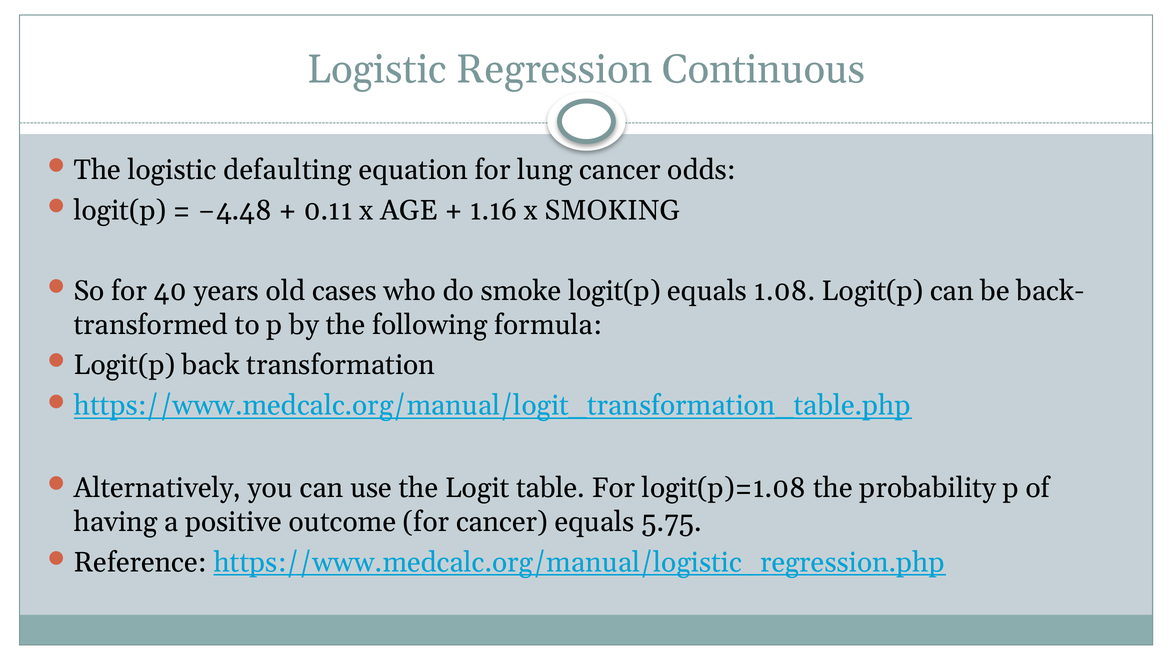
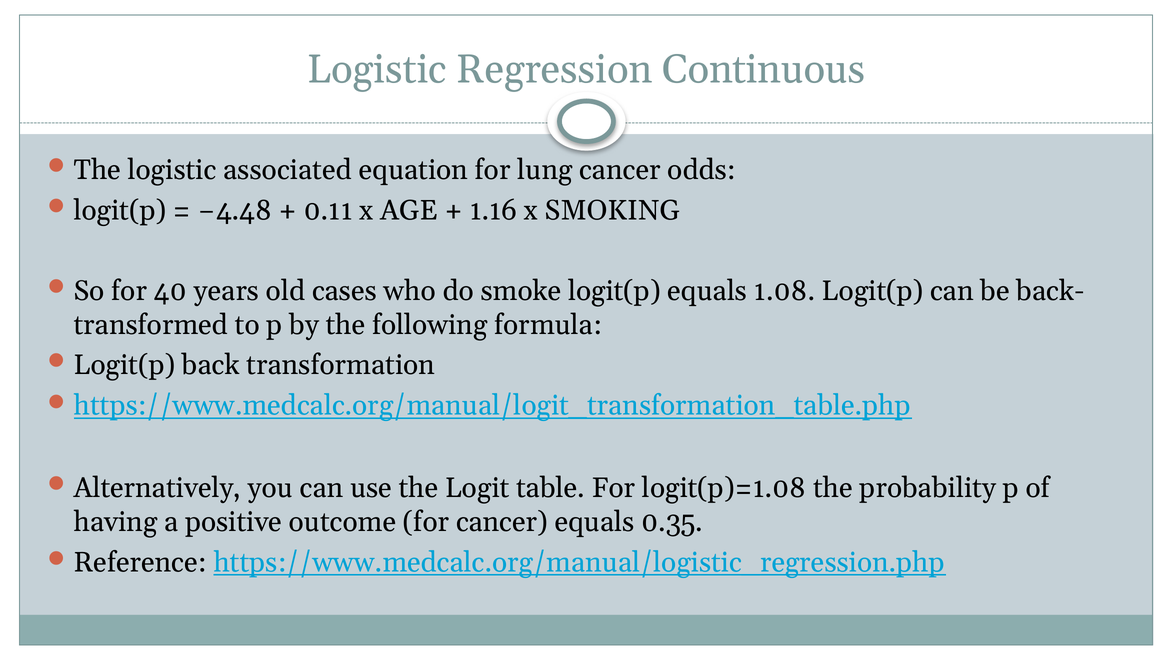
defaulting: defaulting -> associated (287, 170)
5.75: 5.75 -> 0.35 (672, 522)
